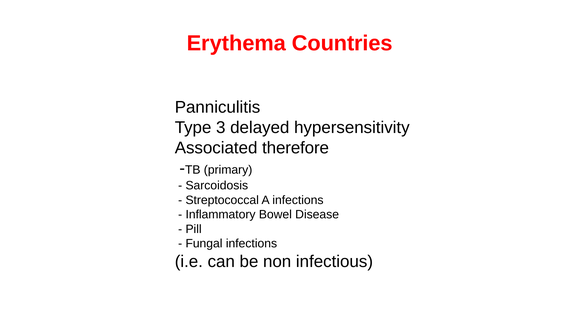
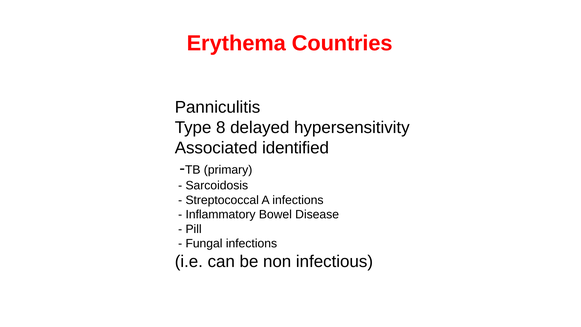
3: 3 -> 8 (221, 128)
therefore: therefore -> identified (296, 148)
